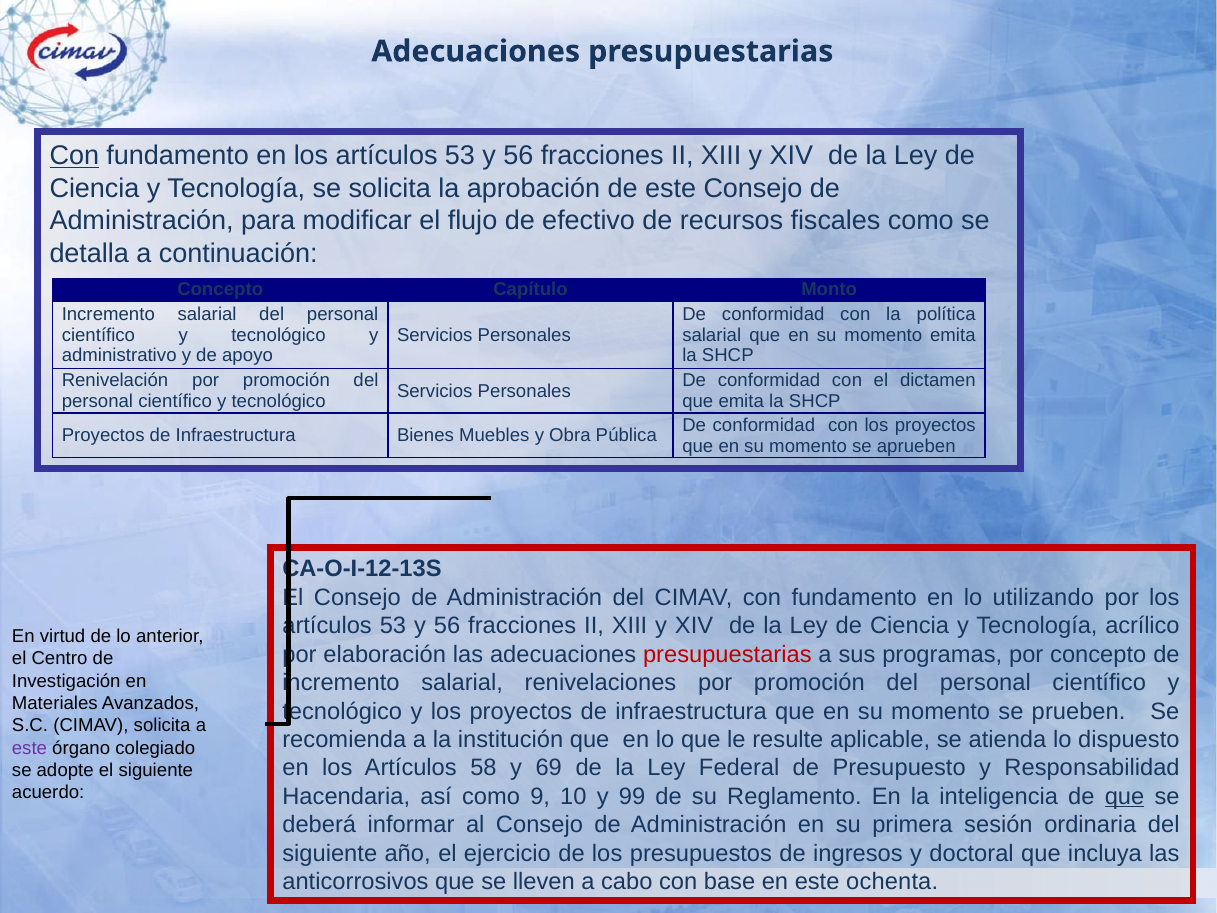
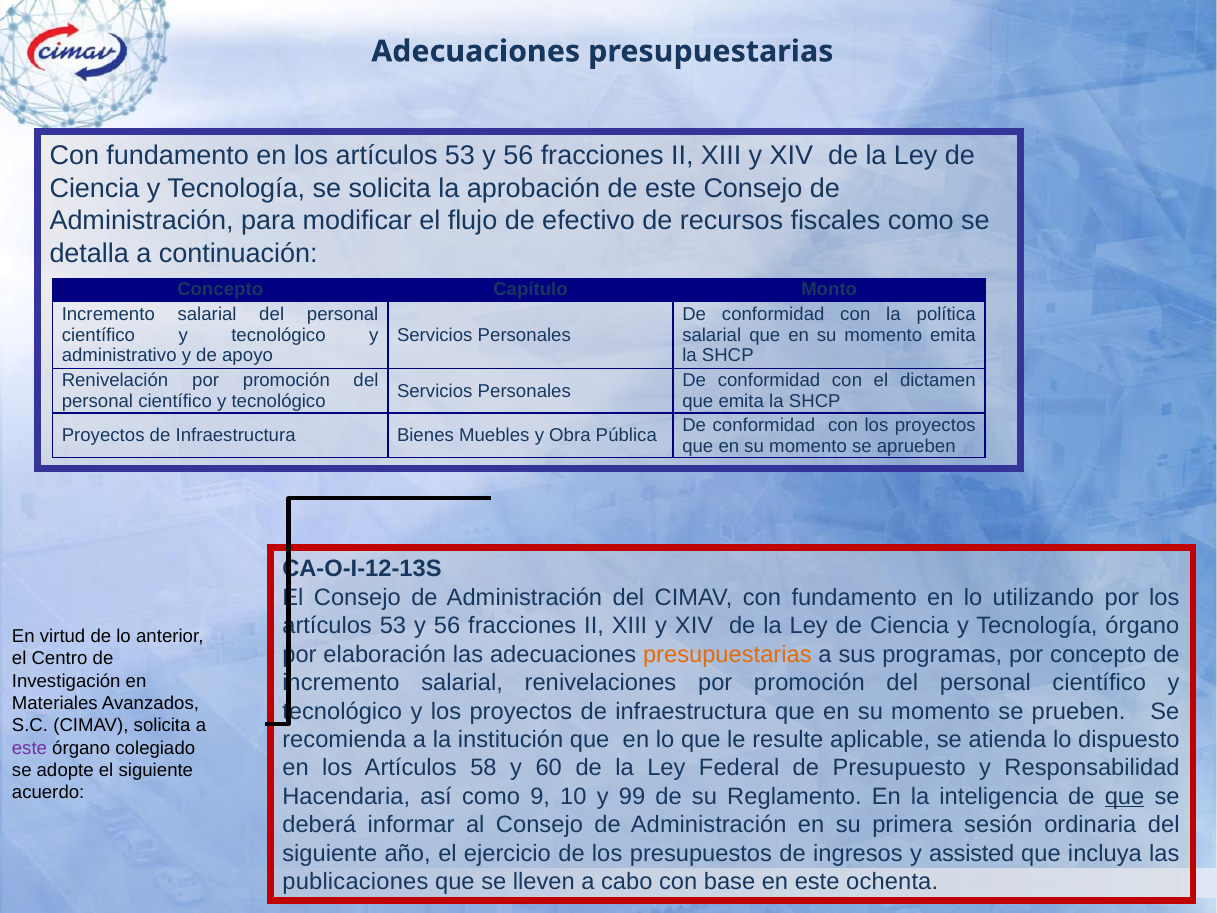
Con underline: present -> none (74, 156)
Tecnología acrílico: acrílico -> órgano (1142, 626)
presupuestarias colour: red -> orange (727, 654)
69: 69 -> 60 (549, 768)
doctoral: doctoral -> assisted (972, 853)
anticorrosivos: anticorrosivos -> publicaciones (355, 882)
